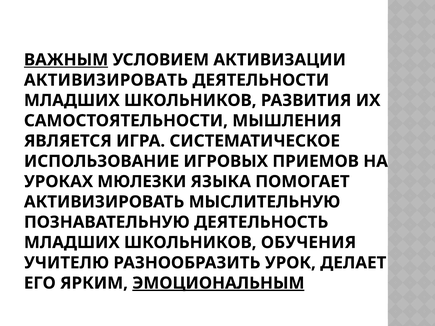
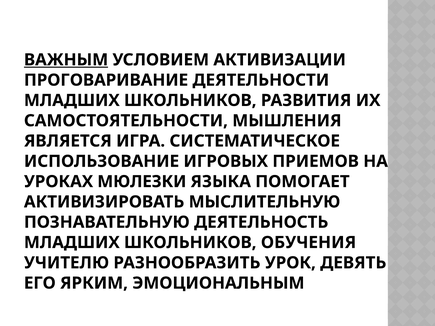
АКТИВИЗИРОВАТЬ: АКТИВИЗИРОВАТЬ -> ПРОГОВАРИВАНИЕ (106, 80)
ДЕЛАЕТ: ДЕЛАЕТ -> ДЕВЯТЬ (353, 263)
ЭМОЦИОНАЛЬНЫМ underline: present -> none (218, 283)
